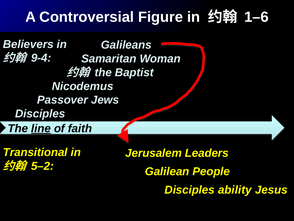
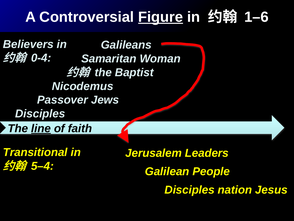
Figure underline: none -> present (161, 17)
9-4: 9-4 -> 0-4 (41, 58)
5–2: 5–2 -> 5–4 (42, 166)
ability: ability -> nation (235, 189)
